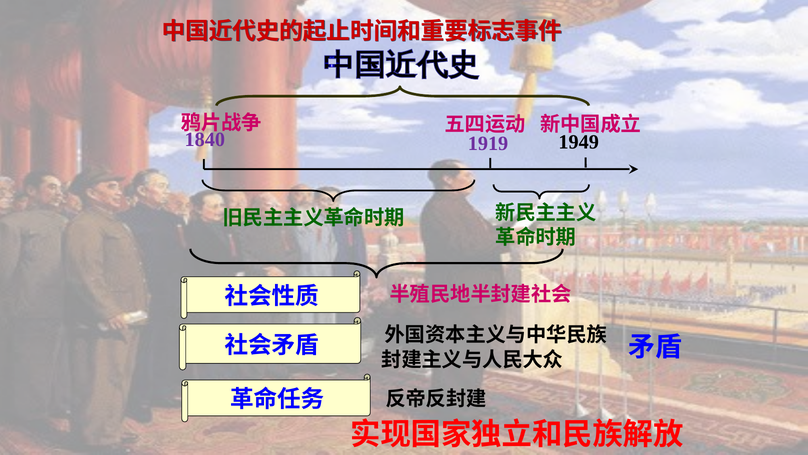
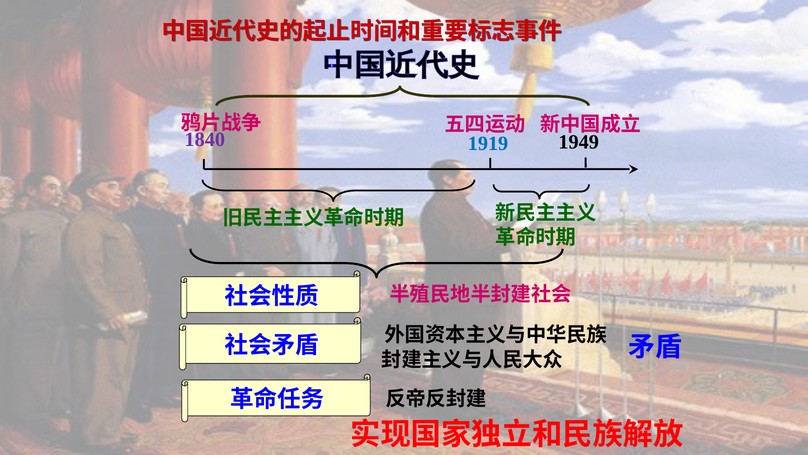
1919 colour: purple -> blue (488, 144)
